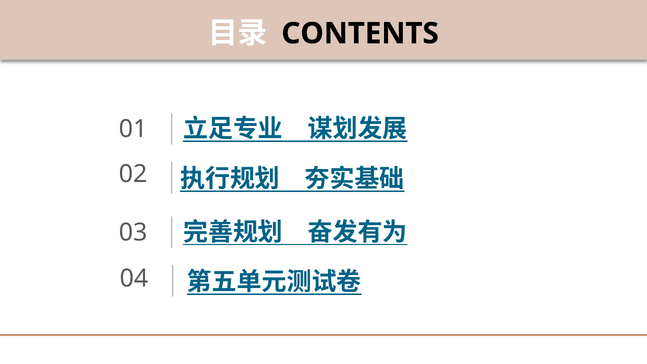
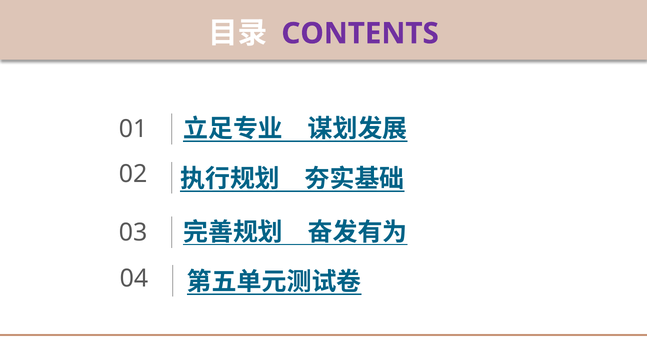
CONTENTS colour: black -> purple (360, 33)
